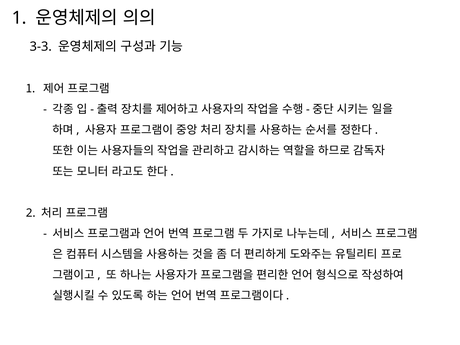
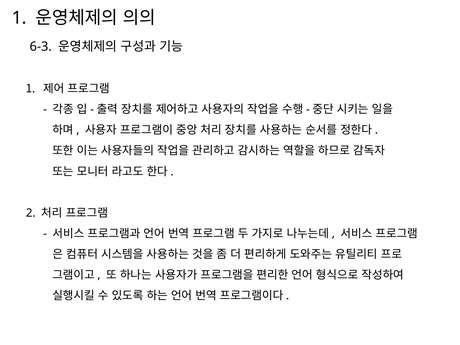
3-3: 3-3 -> 6-3 (41, 47)
